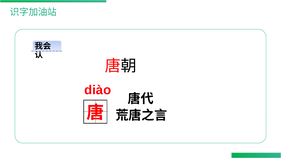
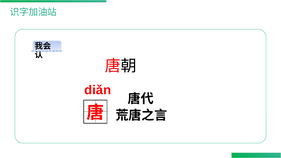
diào: diào -> diǎn (98, 90)
